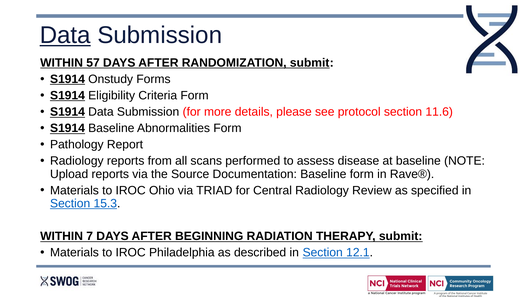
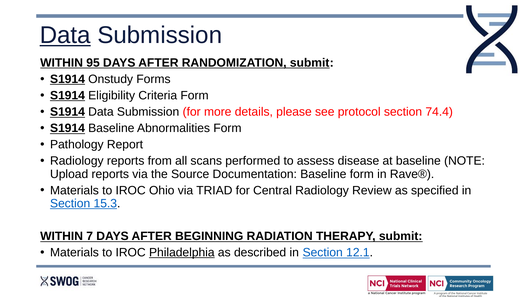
57: 57 -> 95 (93, 63)
11.6: 11.6 -> 74.4 (439, 112)
Philadelphia underline: none -> present (182, 252)
